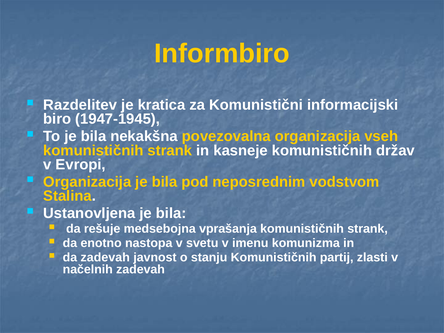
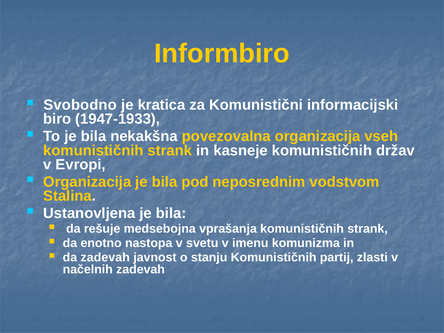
Razdelitev: Razdelitev -> Svobodno (80, 105)
1947-1945: 1947-1945 -> 1947-1933 (118, 119)
